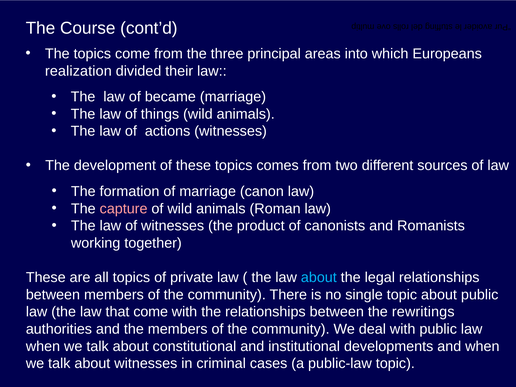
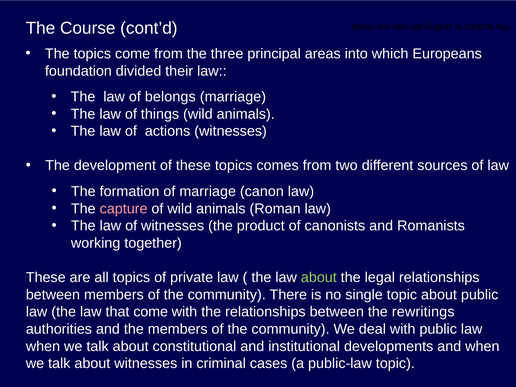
realization: realization -> foundation (78, 71)
became: became -> belongs (170, 97)
about colour: light blue -> light green (319, 277)
